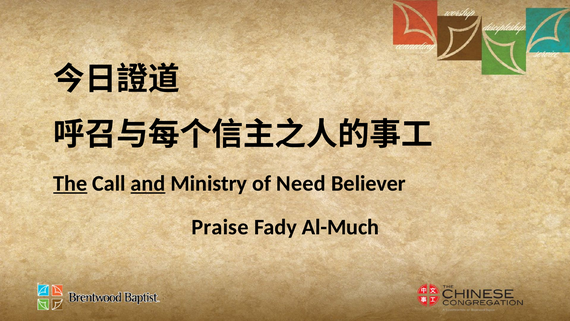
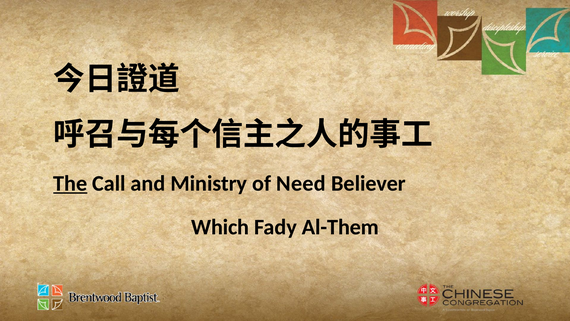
and underline: present -> none (148, 183)
Praise: Praise -> Which (220, 227)
Al-Much: Al-Much -> Al-Them (340, 227)
